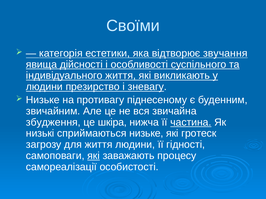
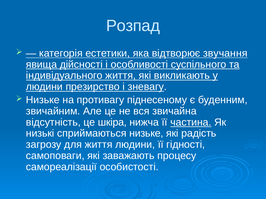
Своїми: Своїми -> Розпад (133, 26)
збудження: збудження -> відсутність (53, 123)
гротеск: гротеск -> радість (199, 134)
які underline: present -> none (94, 156)
